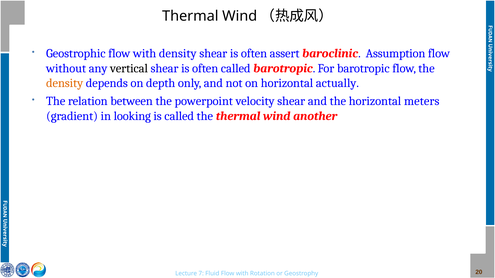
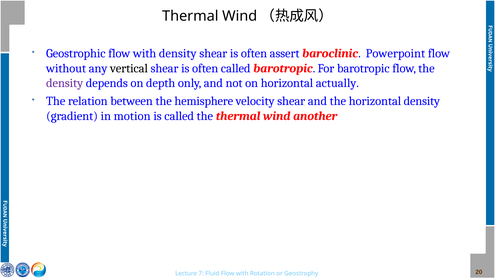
Assumption: Assumption -> Powerpoint (395, 54)
density colour: orange -> purple (65, 83)
powerpoint: powerpoint -> hemisphere (204, 101)
horizontal meters: meters -> density (422, 101)
looking: looking -> motion (132, 116)
